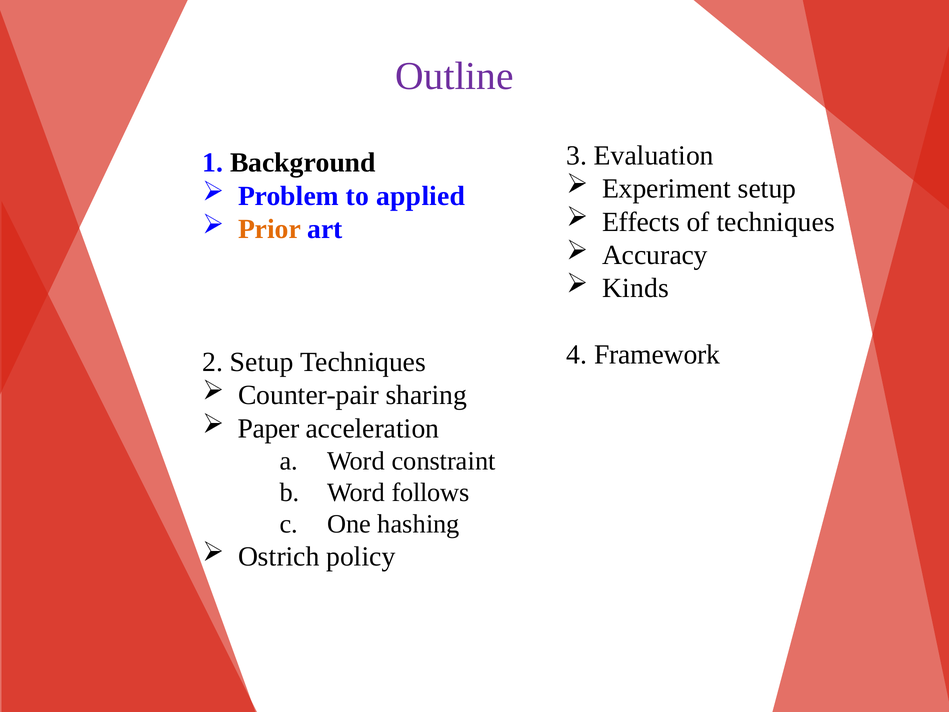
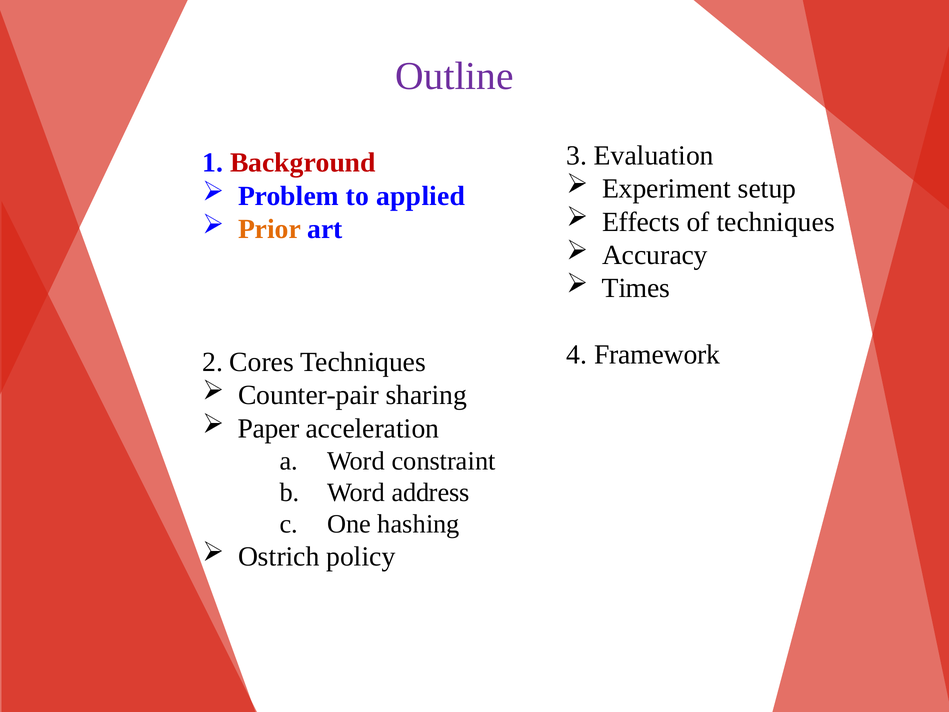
Background colour: black -> red (303, 163)
Kinds: Kinds -> Times (636, 288)
2 Setup: Setup -> Cores (262, 362)
follows: follows -> address (430, 492)
